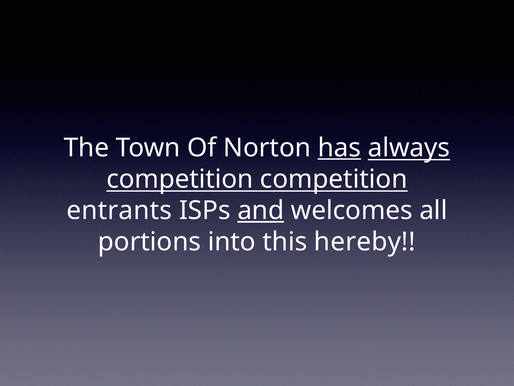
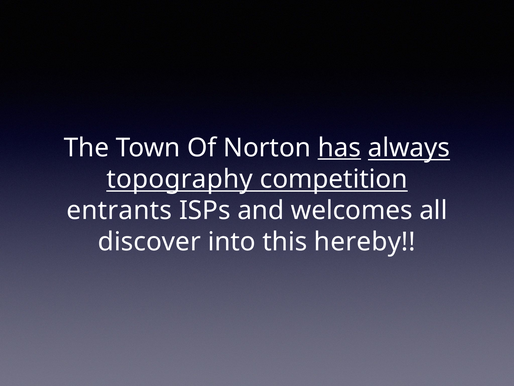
competition: competition -> topography (180, 179)
and underline: present -> none (261, 210)
portions: portions -> discover (149, 242)
